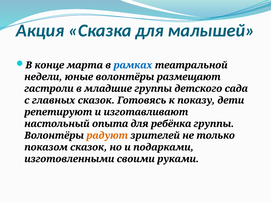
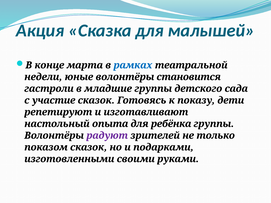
размещают: размещают -> становится (189, 77)
главных: главных -> участие (54, 100)
радуют colour: orange -> purple (107, 136)
